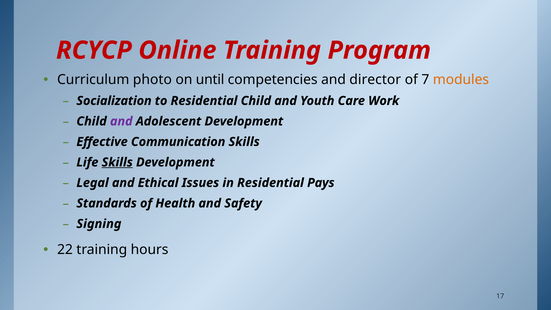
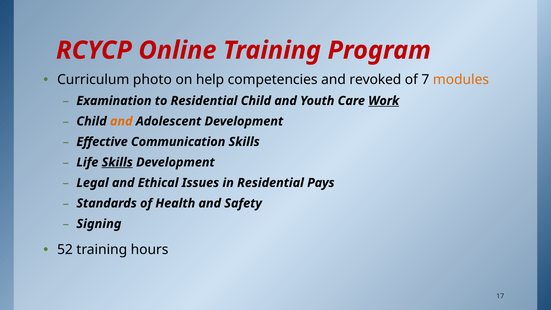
until: until -> help (210, 80)
director: director -> revoked (375, 80)
Socialization: Socialization -> Examination (114, 101)
Work underline: none -> present (384, 101)
and colour: purple -> orange (121, 121)
22: 22 -> 52 (65, 250)
